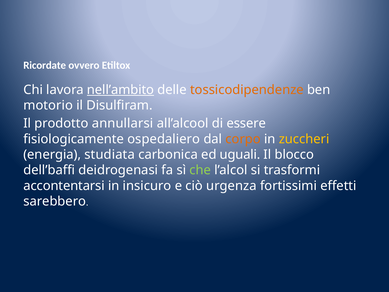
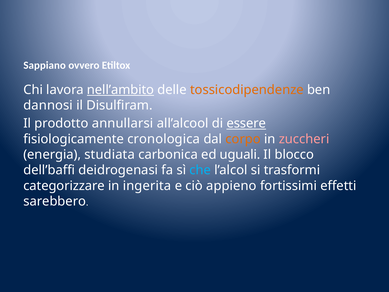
Ricordate: Ricordate -> Sappiano (45, 65)
motorio: motorio -> dannosi (48, 105)
essere underline: none -> present (246, 123)
ospedaliero: ospedaliero -> cronologica (164, 139)
zuccheri colour: yellow -> pink (304, 139)
che colour: light green -> light blue (200, 170)
accontentarsi: accontentarsi -> categorizzare (64, 186)
insicuro: insicuro -> ingerita (147, 186)
urgenza: urgenza -> appieno (231, 186)
